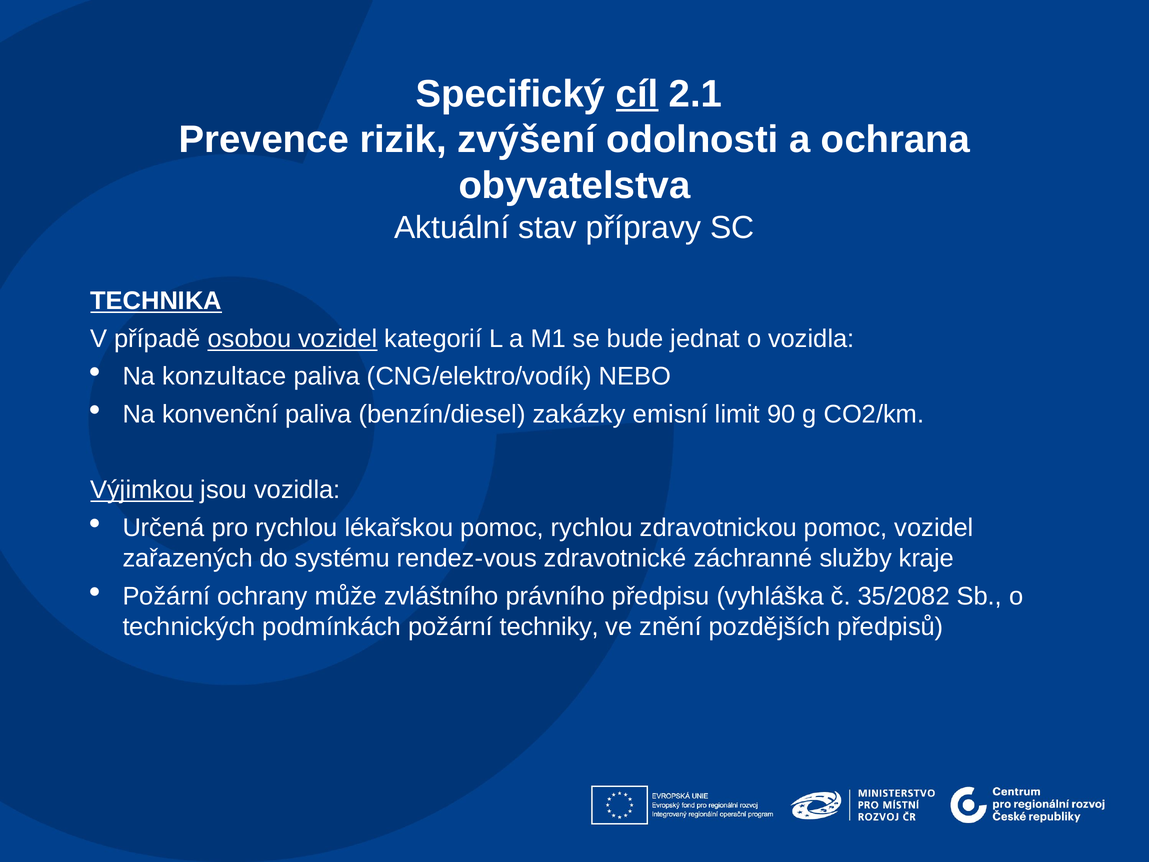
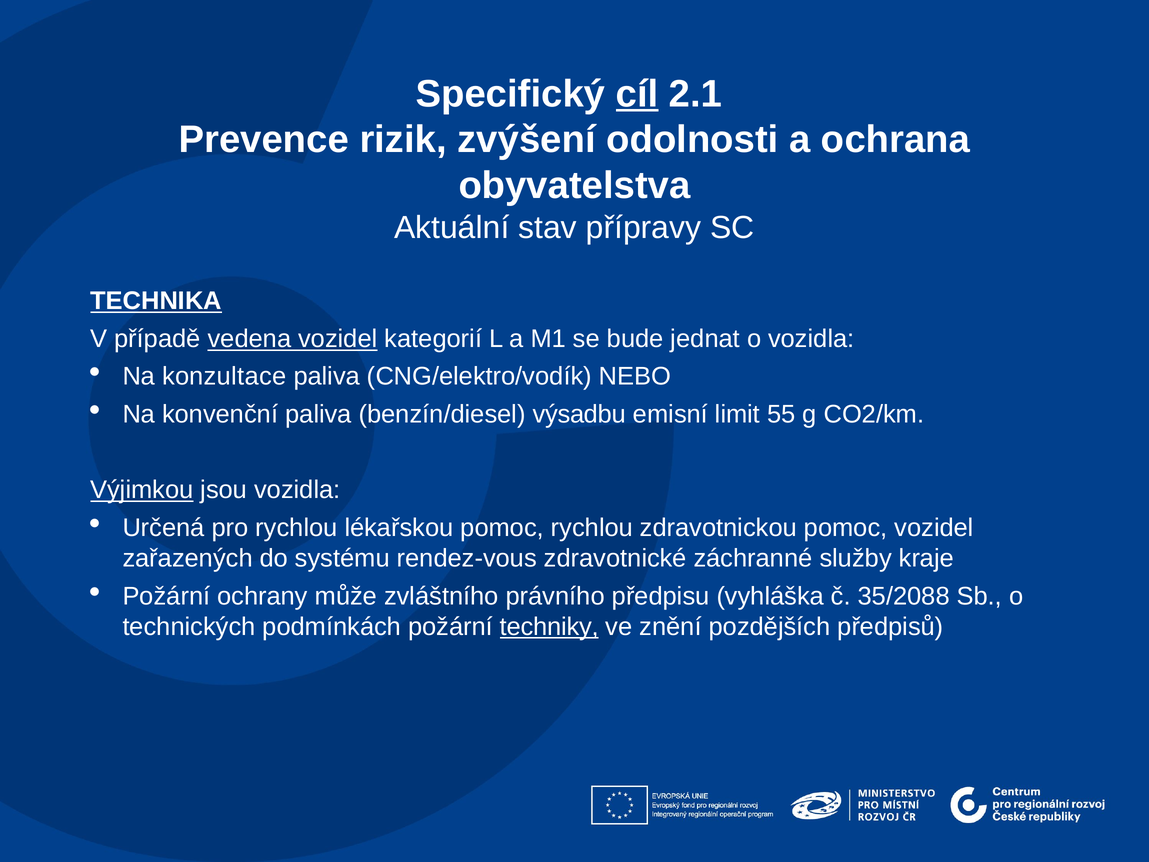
osobou: osobou -> vedena (249, 339)
zakázky: zakázky -> výsadbu (579, 414)
90: 90 -> 55 (781, 414)
35/2082: 35/2082 -> 35/2088 (904, 596)
techniky underline: none -> present (549, 627)
